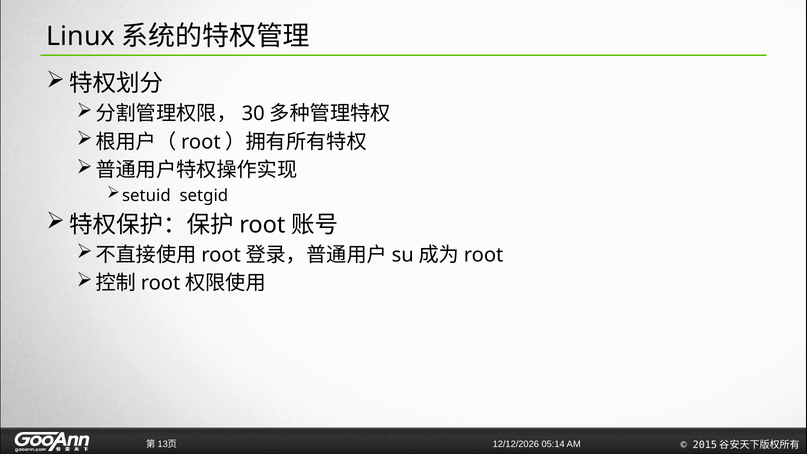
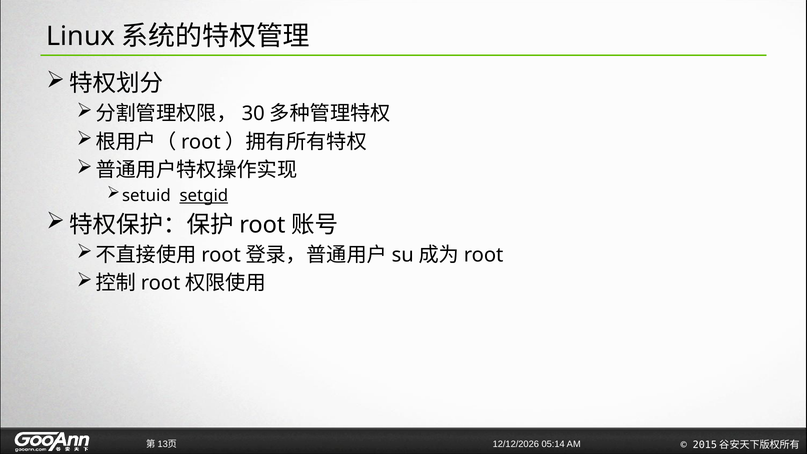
setgid underline: none -> present (204, 196)
